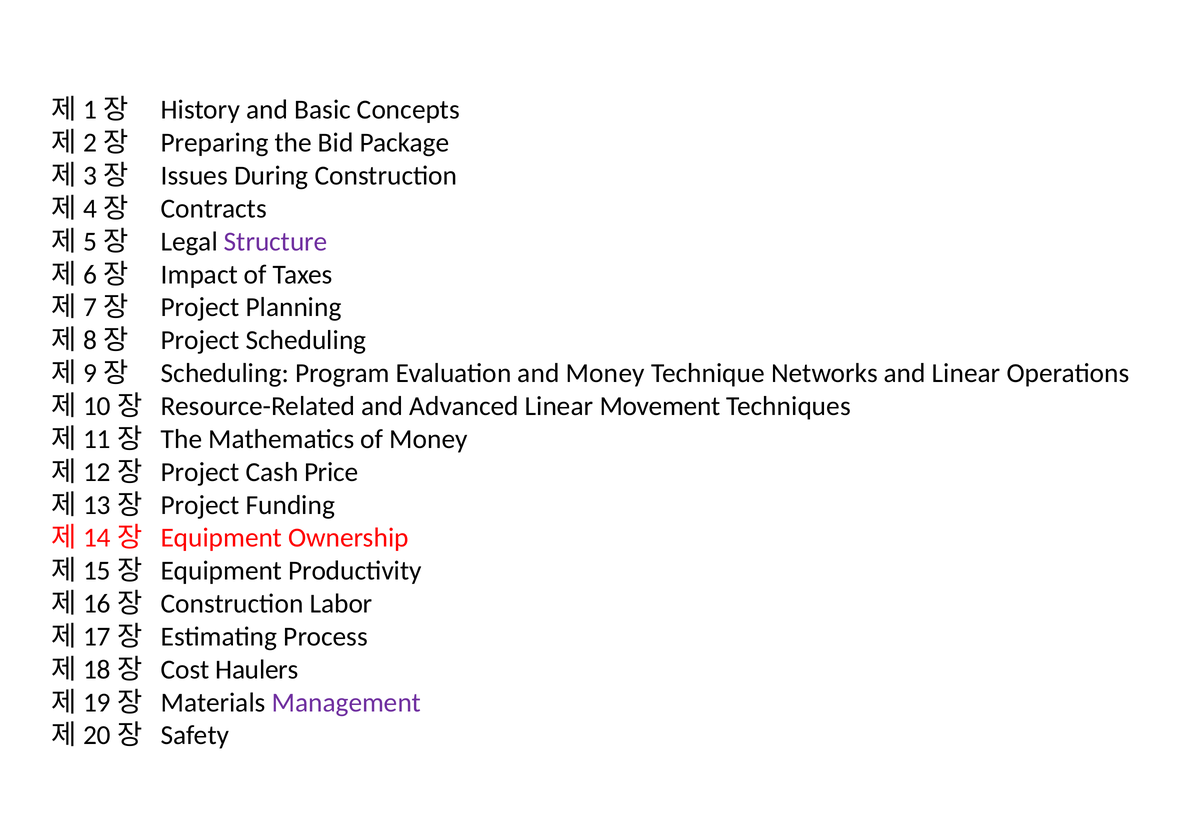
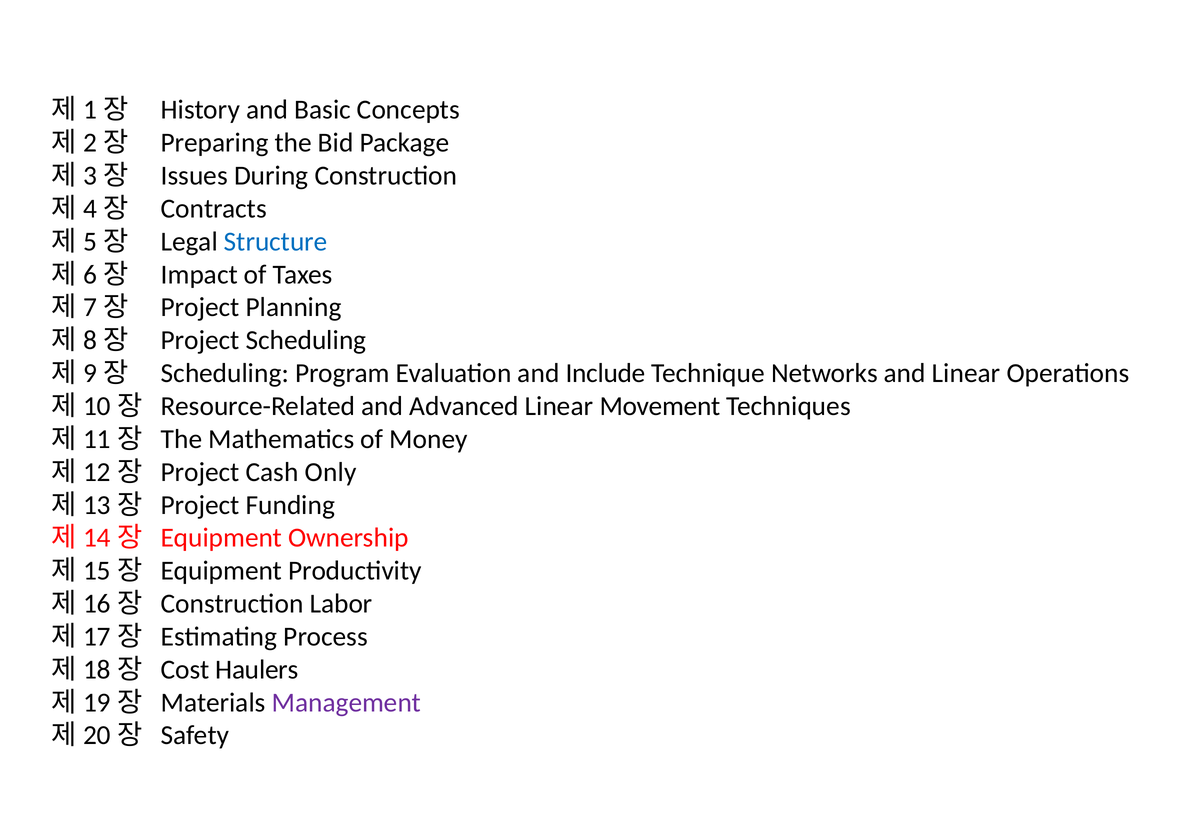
Structure colour: purple -> blue (276, 241)
and Money: Money -> Include (605, 373)
Price: Price -> Only (331, 472)
